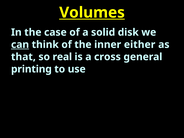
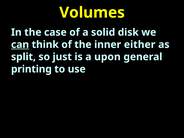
Volumes underline: present -> none (92, 13)
that: that -> split (23, 57)
real: real -> just (62, 57)
cross: cross -> upon (107, 57)
